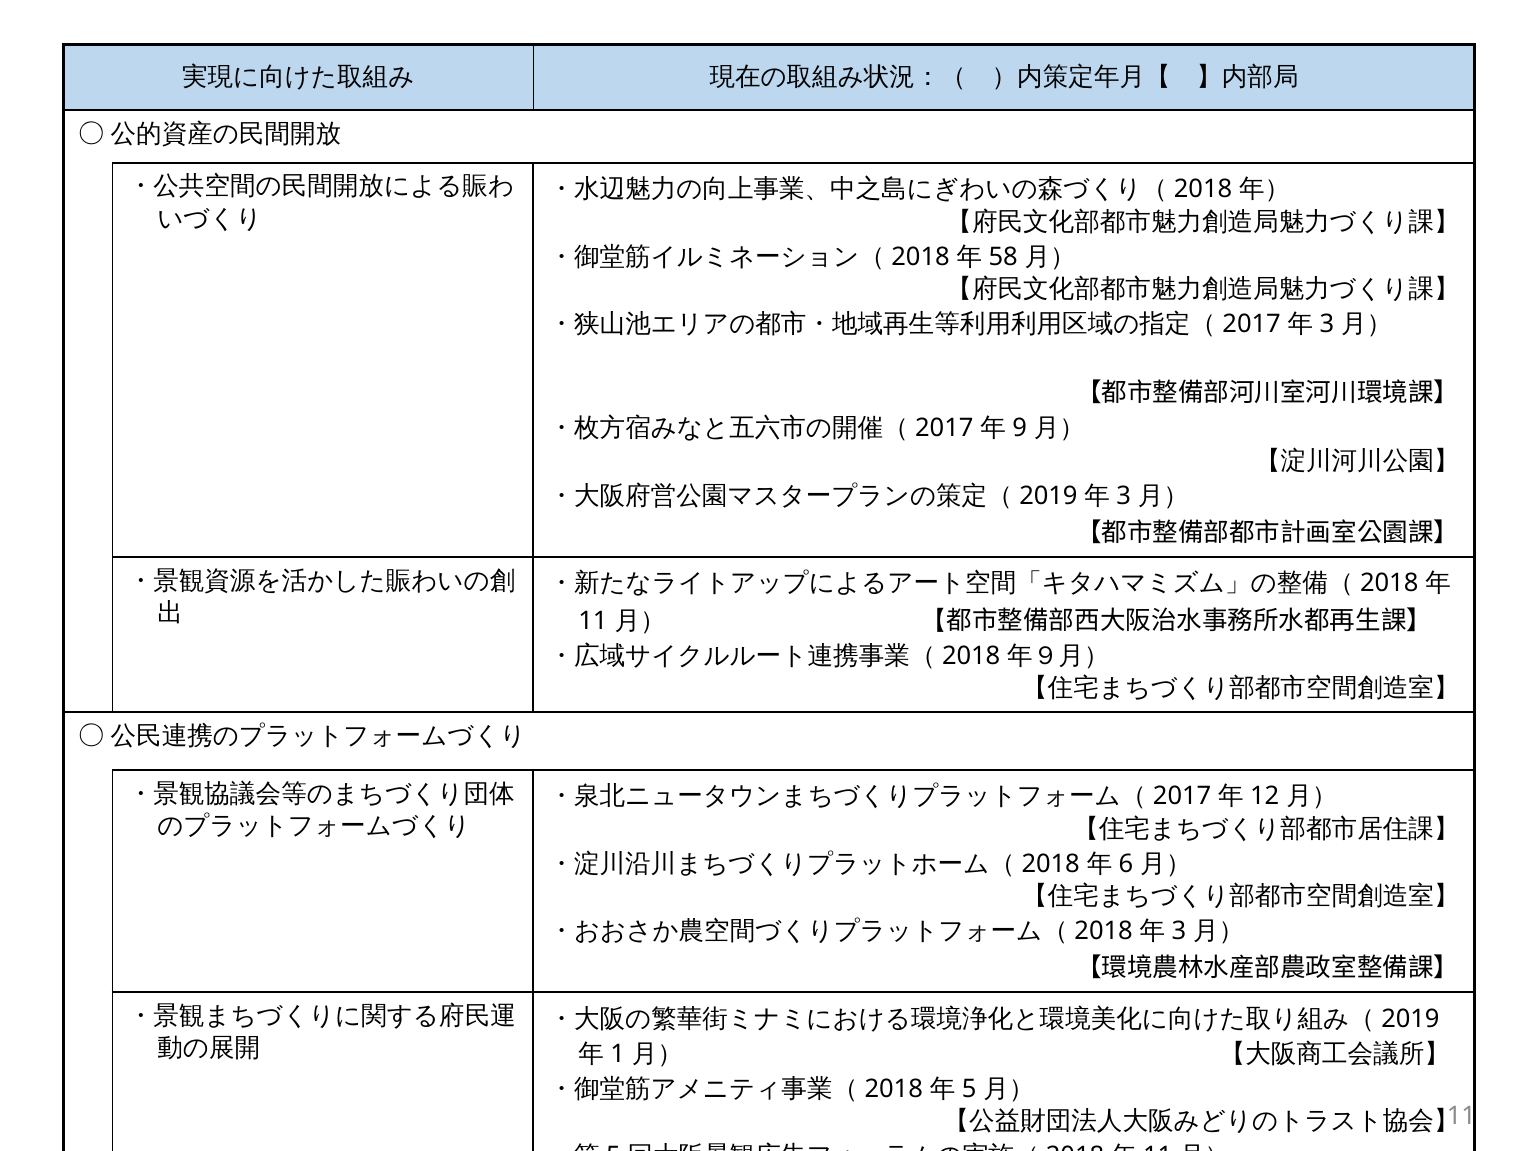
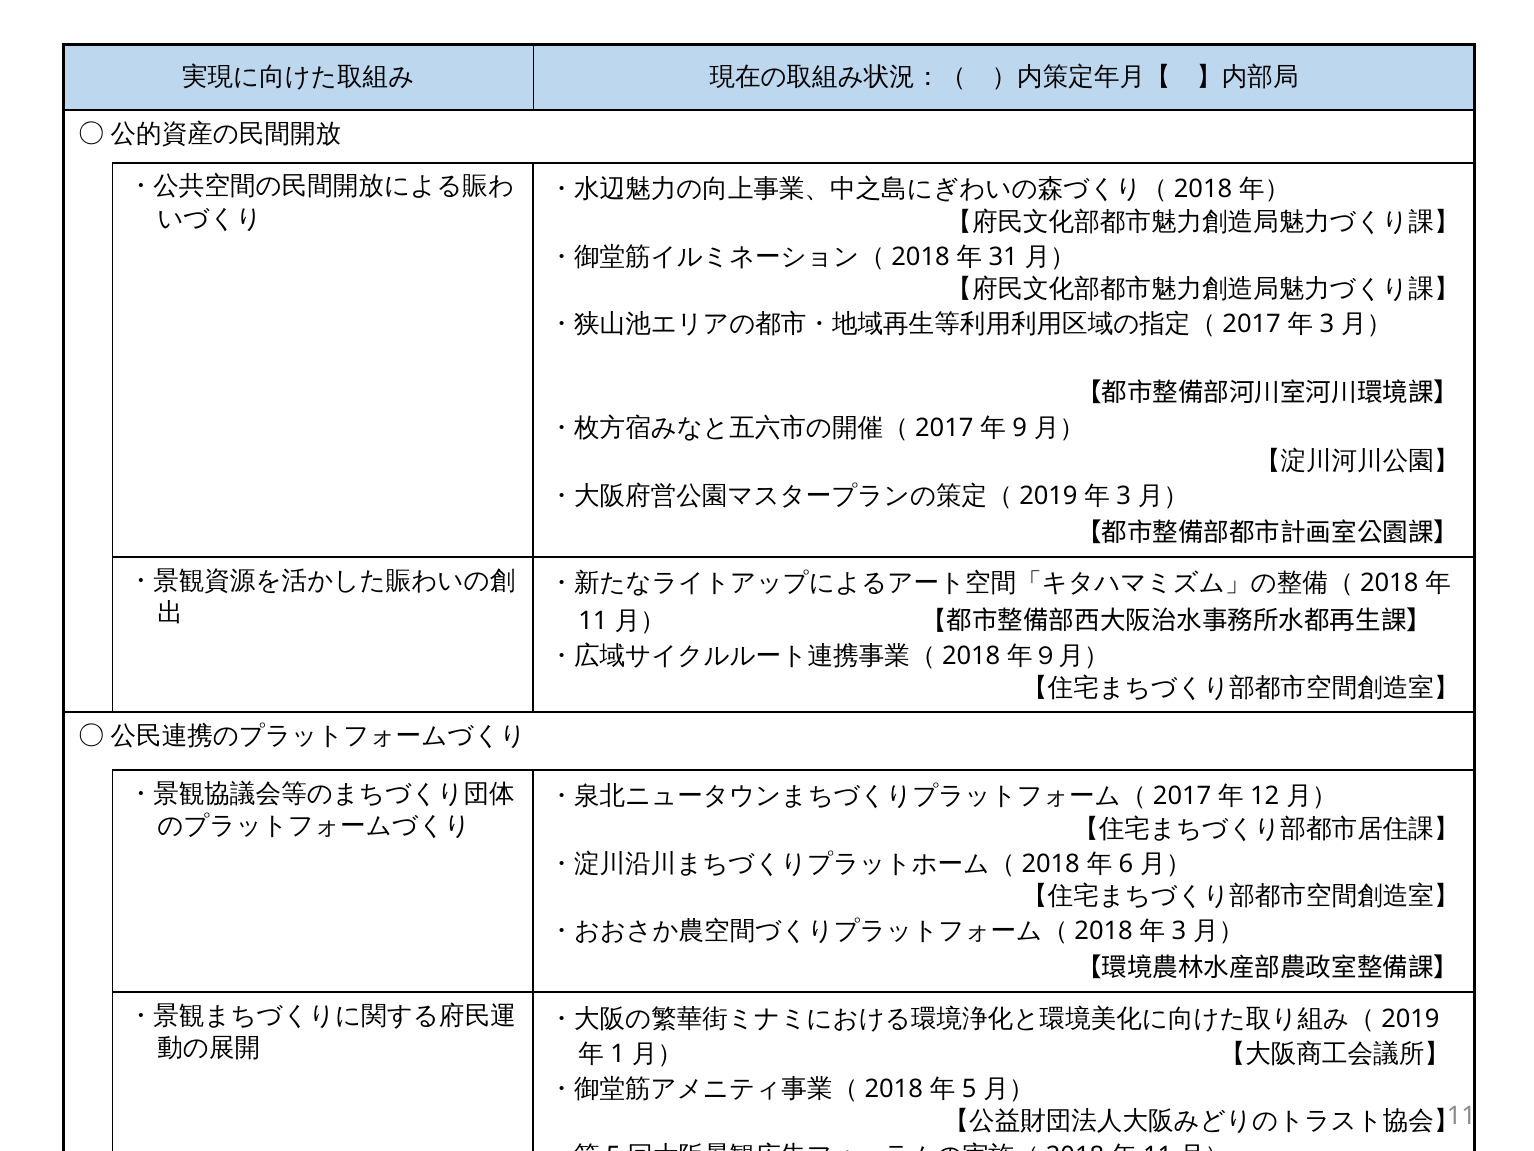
58: 58 -> 31 (1003, 257)
